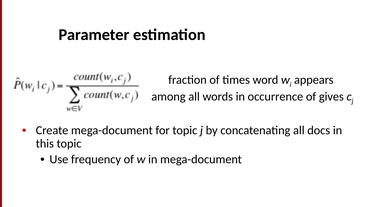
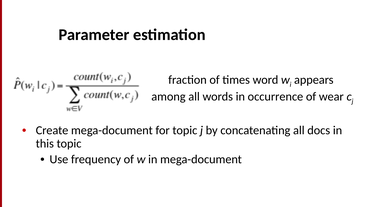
gives: gives -> wear (331, 96)
